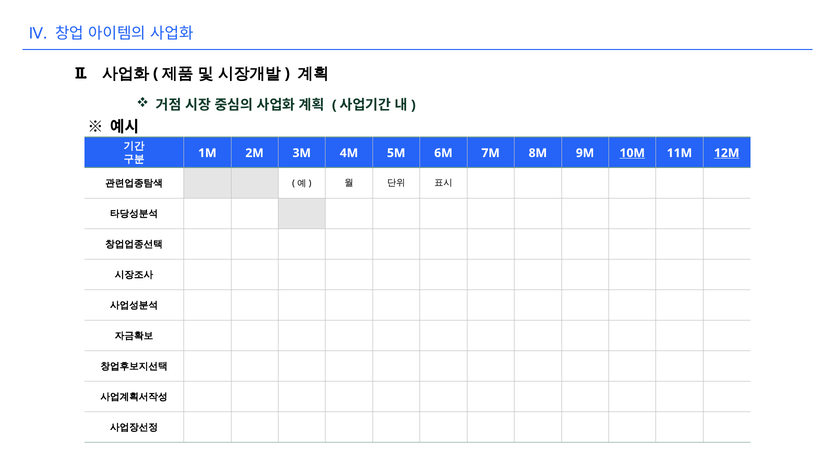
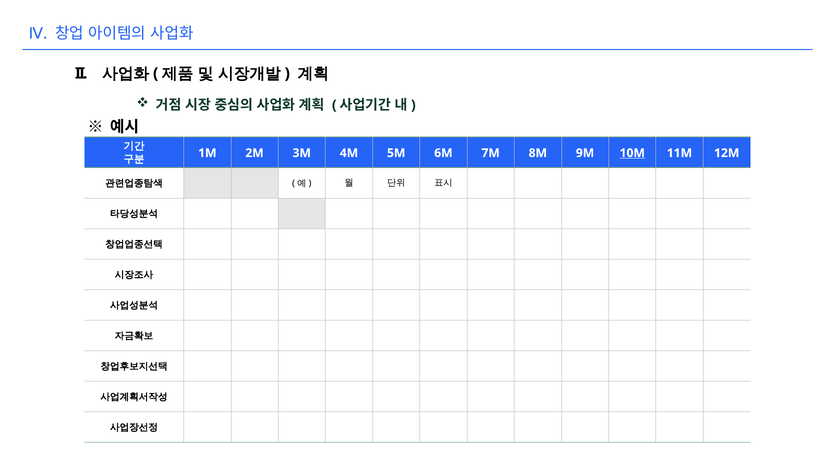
12M underline: present -> none (727, 153)
